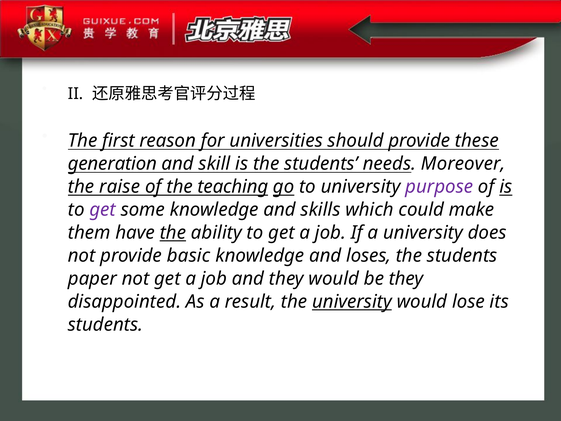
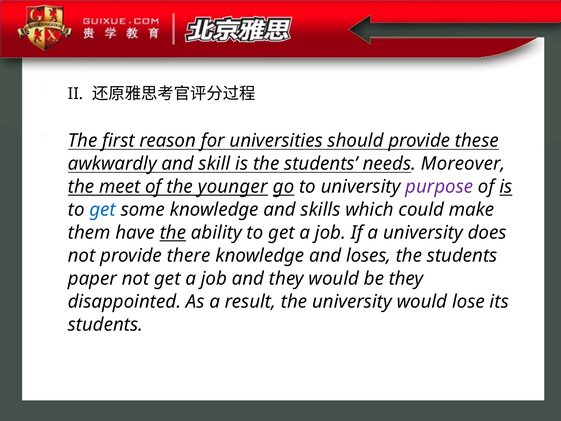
generation: generation -> awkwardly (112, 164)
raise: raise -> meet (120, 187)
teaching: teaching -> younger (233, 187)
get colour: purple -> blue (103, 210)
basic: basic -> there (189, 256)
university underline: present -> none (352, 302)
